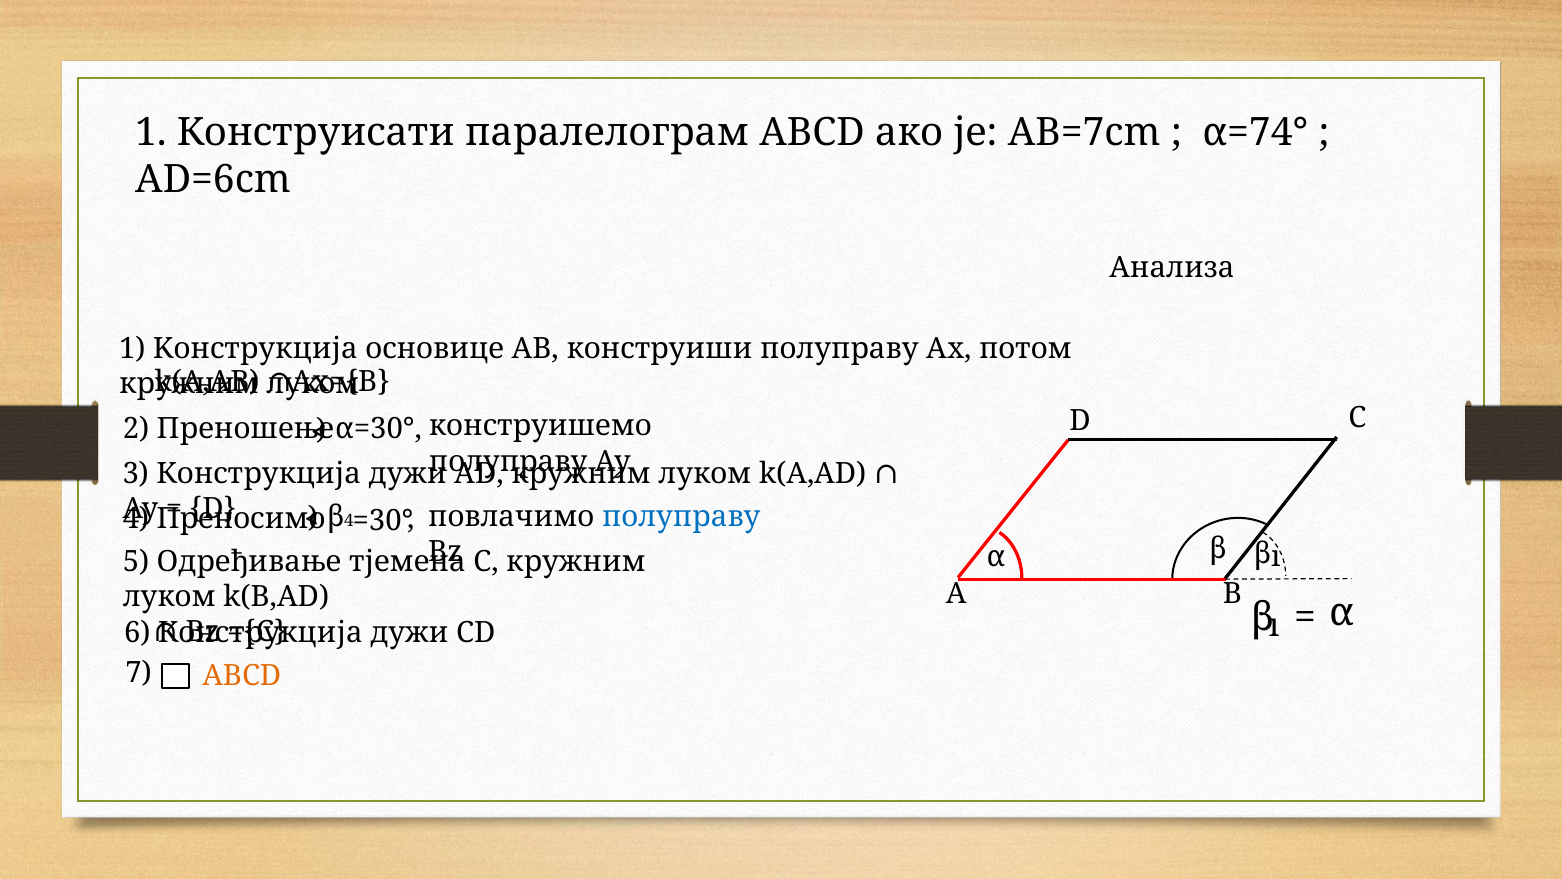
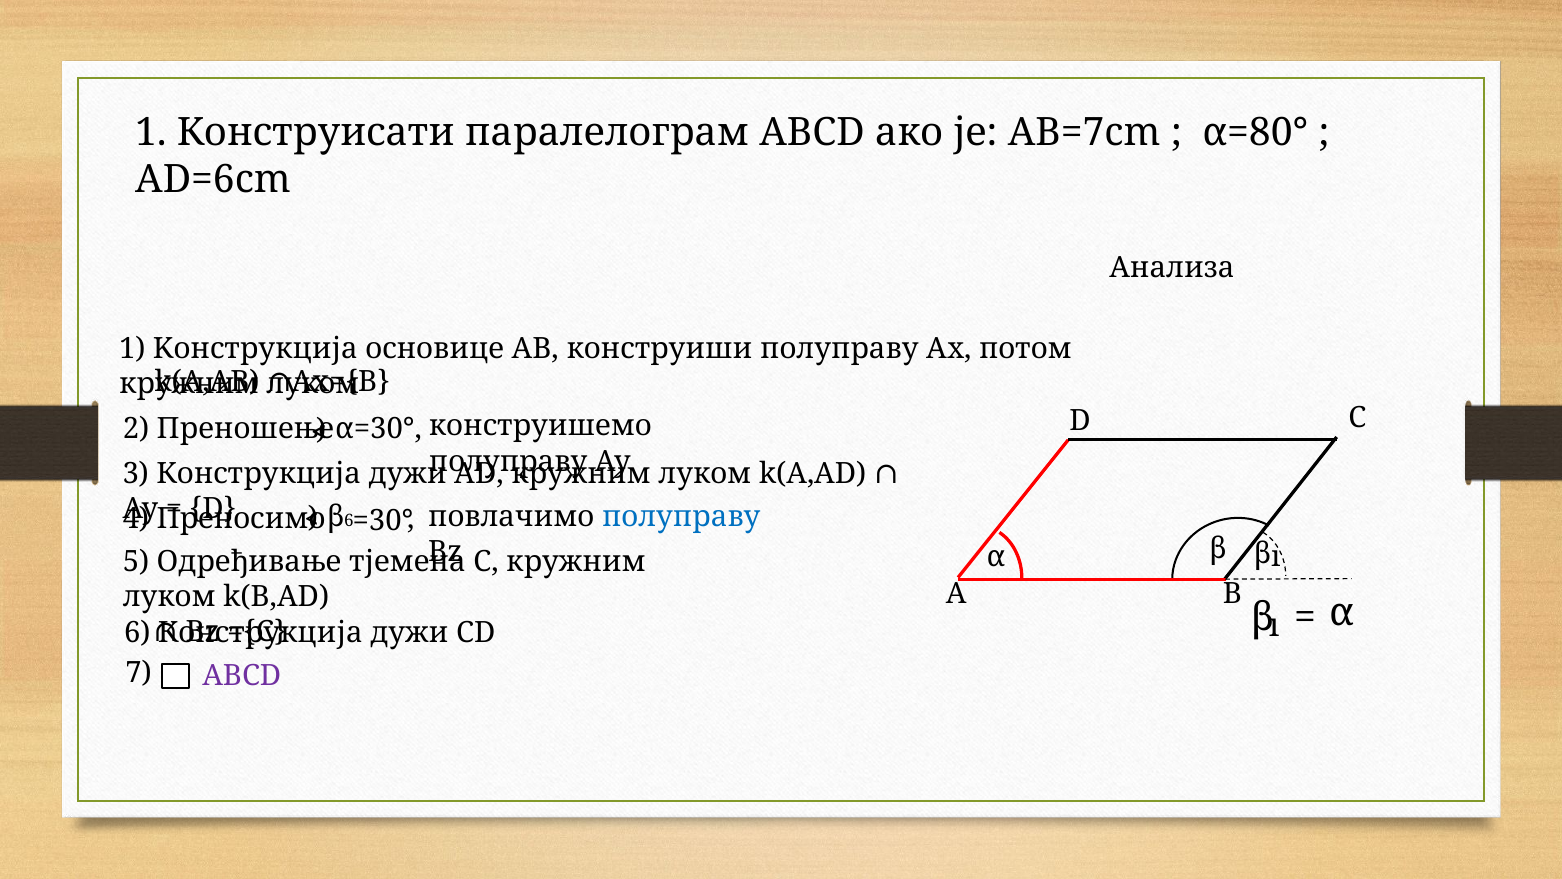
α=74°: α=74° -> α=80° (1255, 133)
β 4: 4 -> 6 (349, 521)
ABCD colour: orange -> purple (242, 676)
